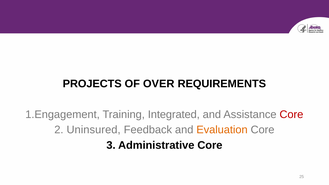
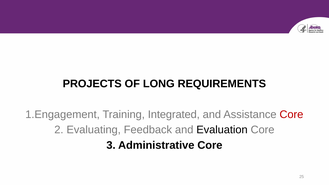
OVER: OVER -> LONG (159, 84)
Uninsured: Uninsured -> Evaluating (94, 130)
Evaluation colour: orange -> black (222, 130)
